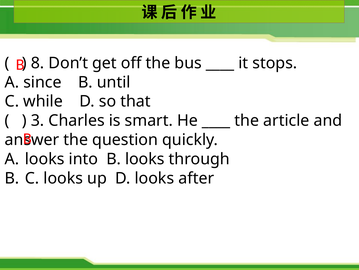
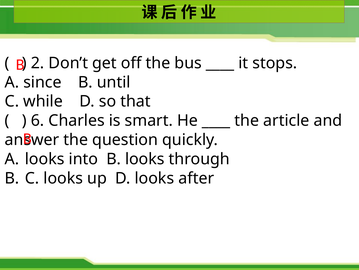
8: 8 -> 2 (38, 63)
3: 3 -> 6 (38, 120)
